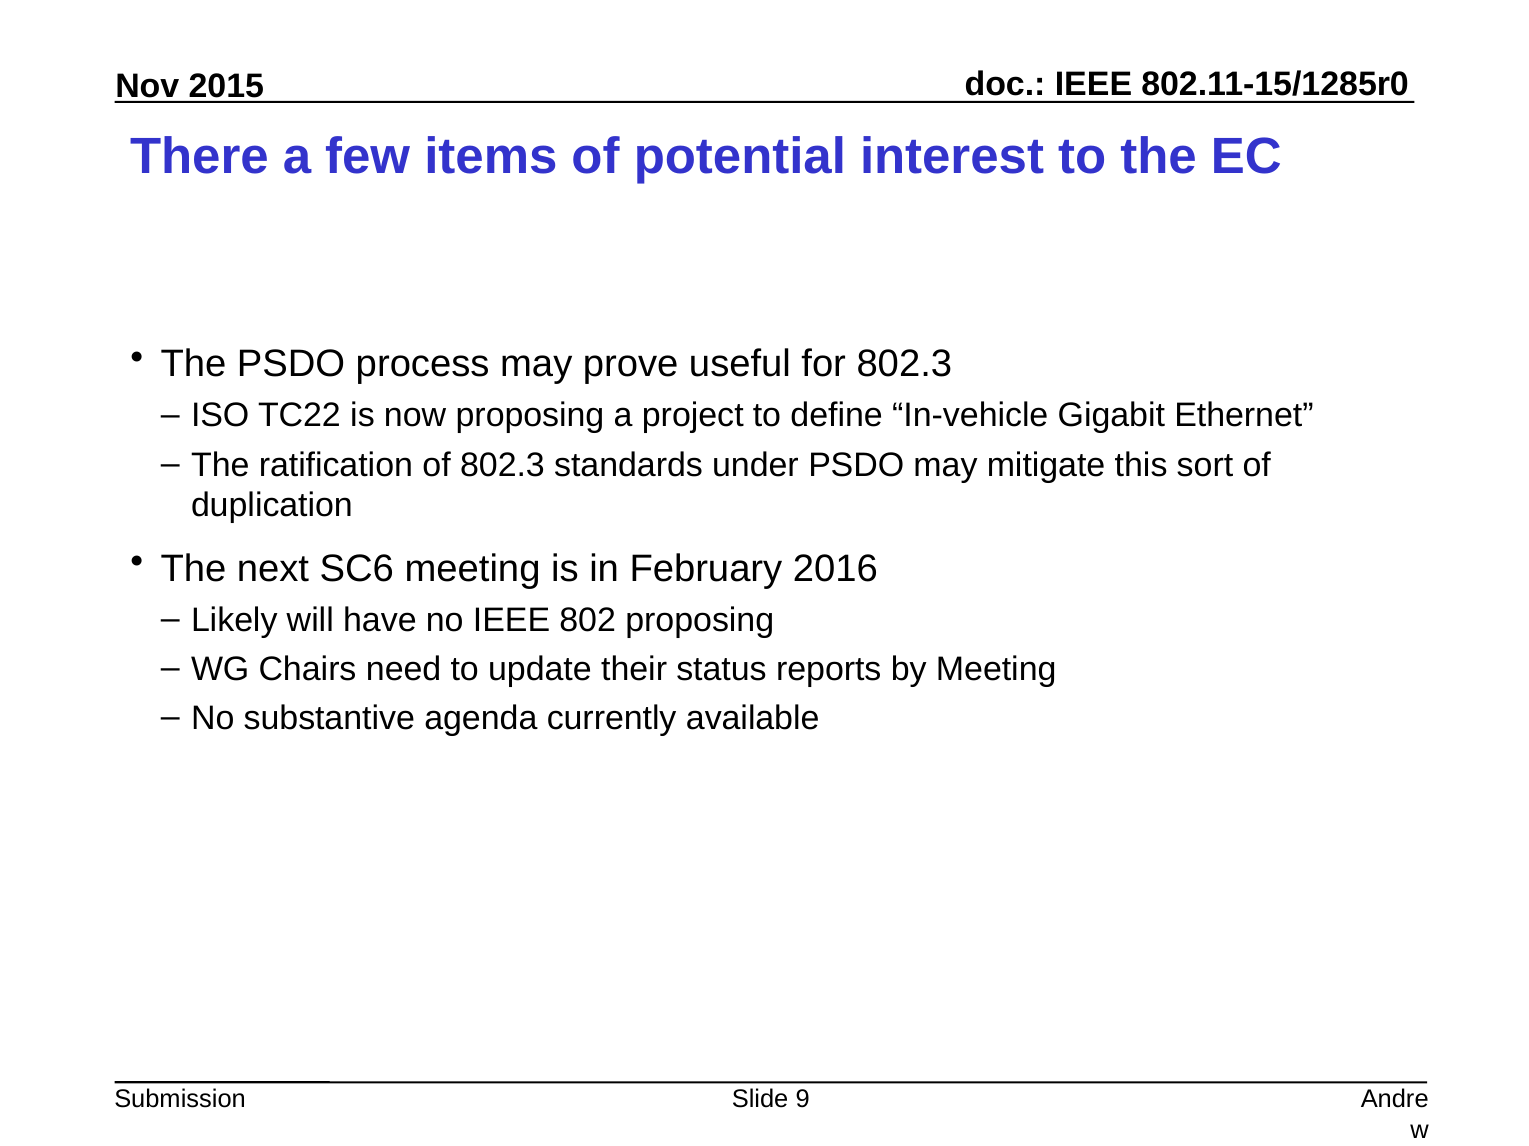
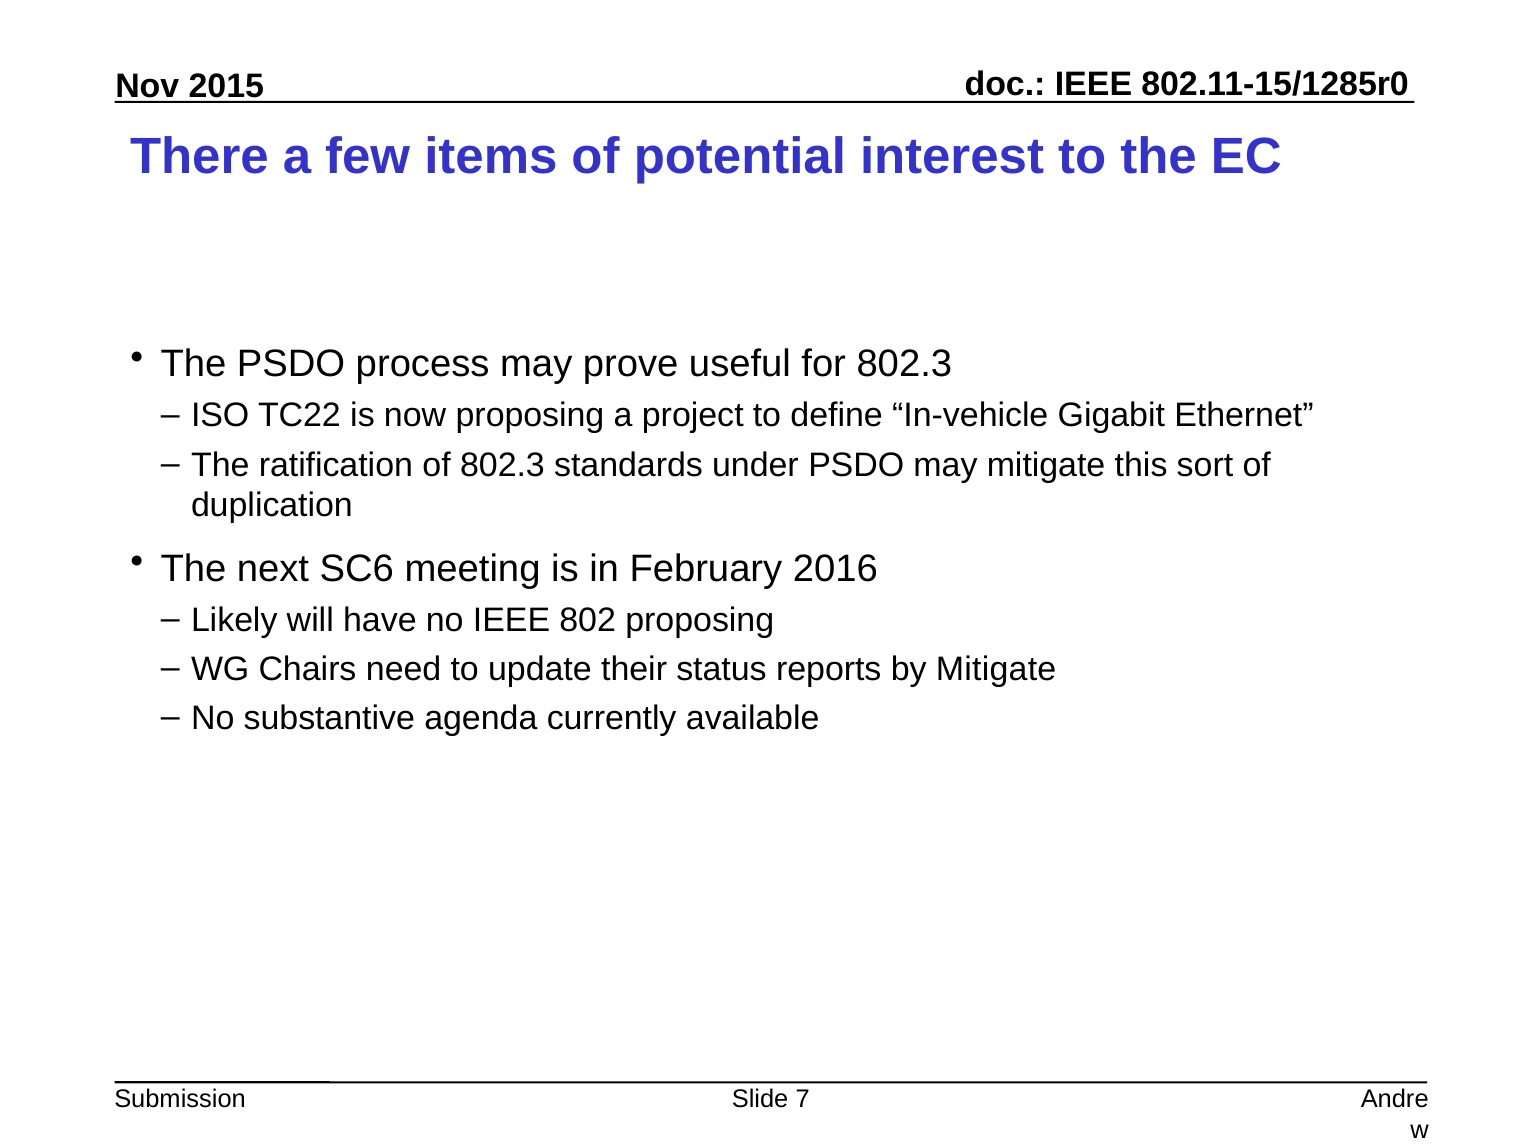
by Meeting: Meeting -> Mitigate (996, 670)
9: 9 -> 7 (803, 1100)
